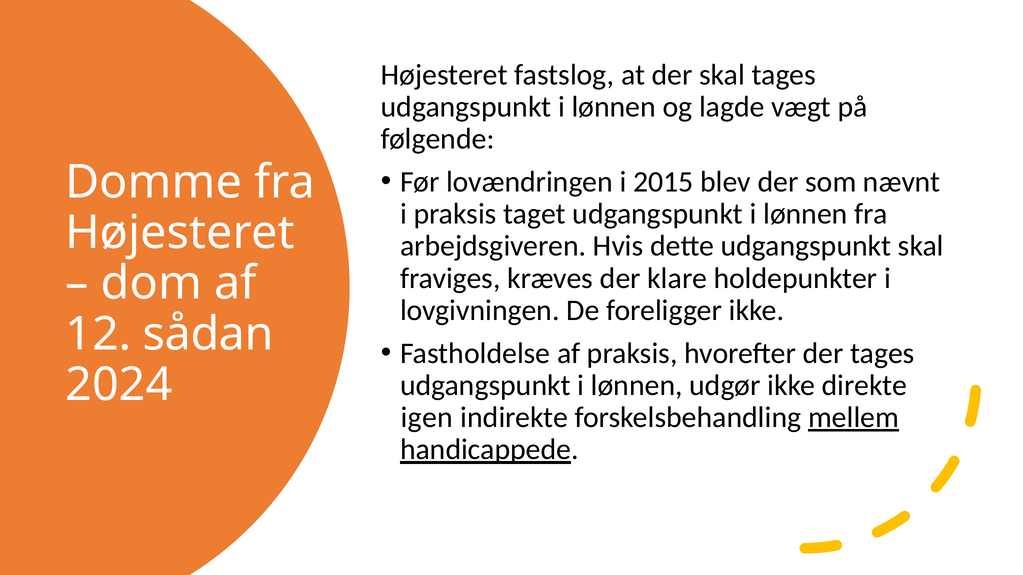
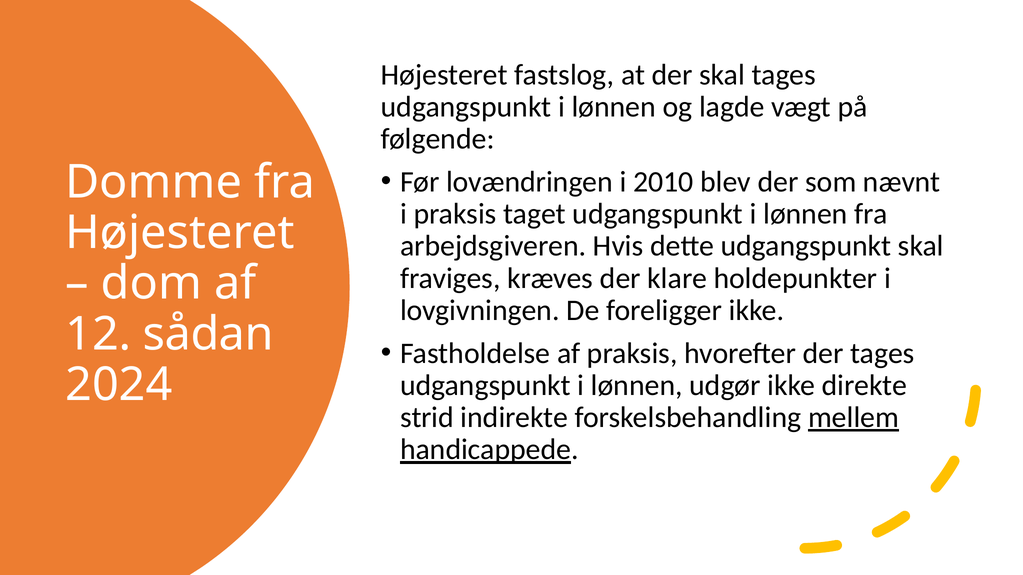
2015: 2015 -> 2010 (663, 182)
igen: igen -> strid (427, 418)
